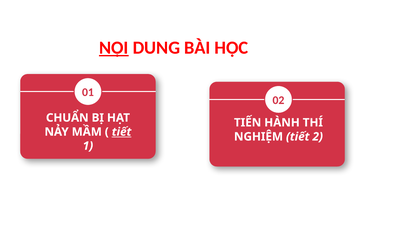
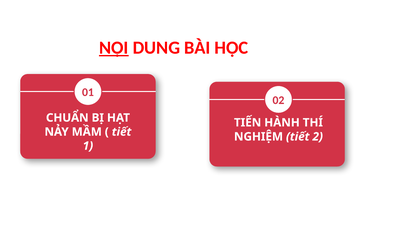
tiết underline: present -> none (122, 132)
